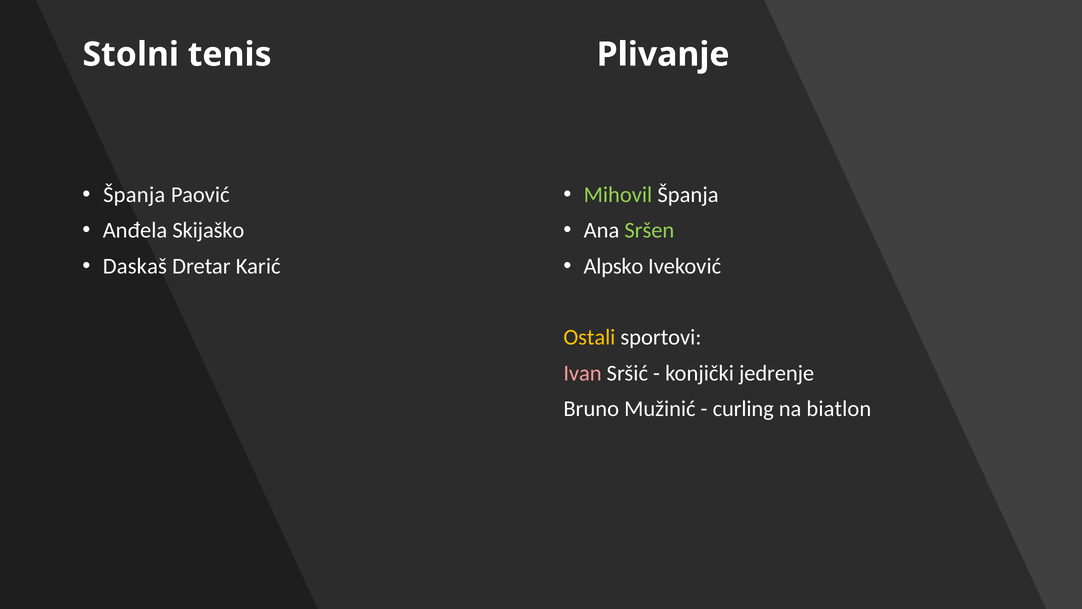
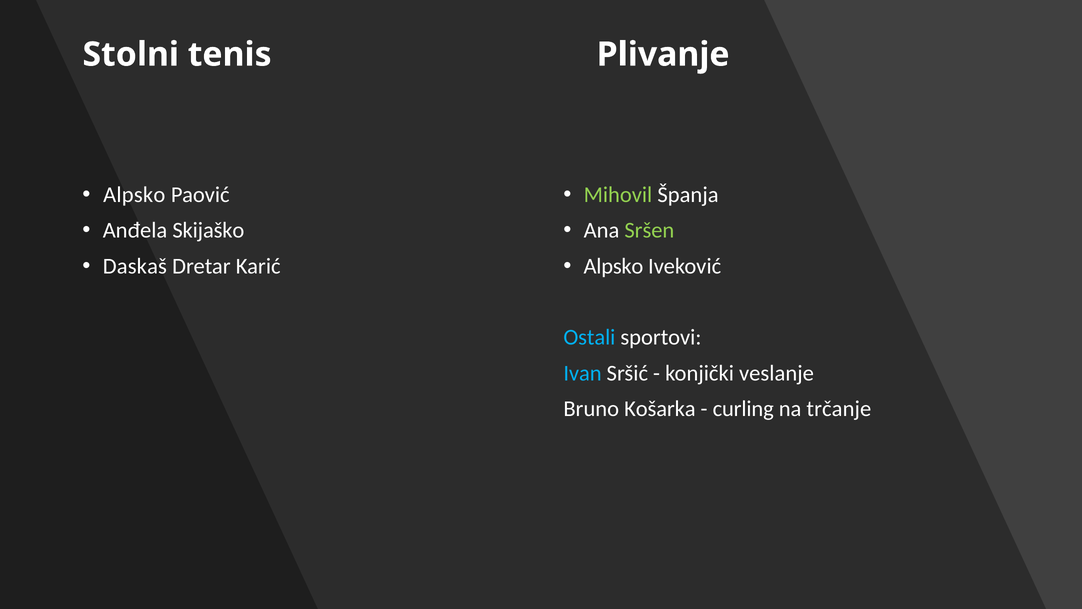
Španja: Španja -> Alpsko (134, 195)
Ostali colour: yellow -> light blue (589, 337)
Ivan colour: pink -> light blue (583, 373)
jedrenje: jedrenje -> veslanje (776, 373)
Mužinić: Mužinić -> Košarka (660, 409)
biatlon: biatlon -> trčanje (839, 409)
